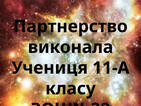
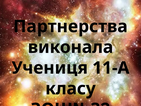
Партнерство: Партнерство -> Партнерства (70, 26)
